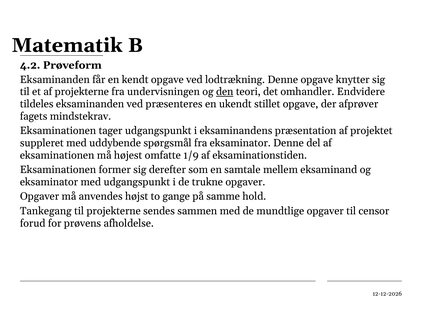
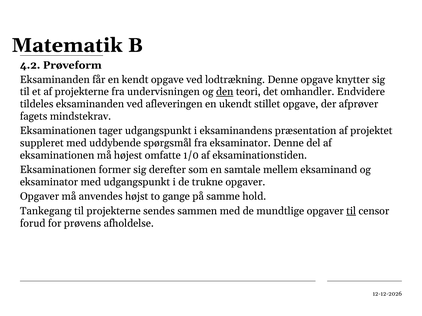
præsenteres: præsenteres -> afleveringen (174, 104)
1/9: 1/9 -> 1/0 (191, 156)
til underline: none -> present (351, 211)
